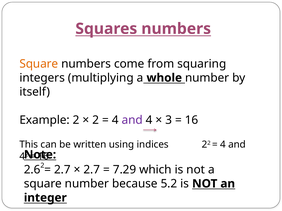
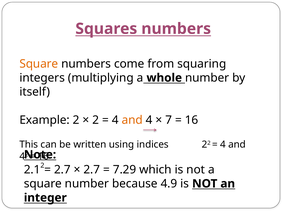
and colour: purple -> orange (132, 120)
3: 3 -> 7 (169, 120)
2.6: 2.6 -> 2.1 (32, 170)
5.2: 5.2 -> 4.9 (169, 184)
